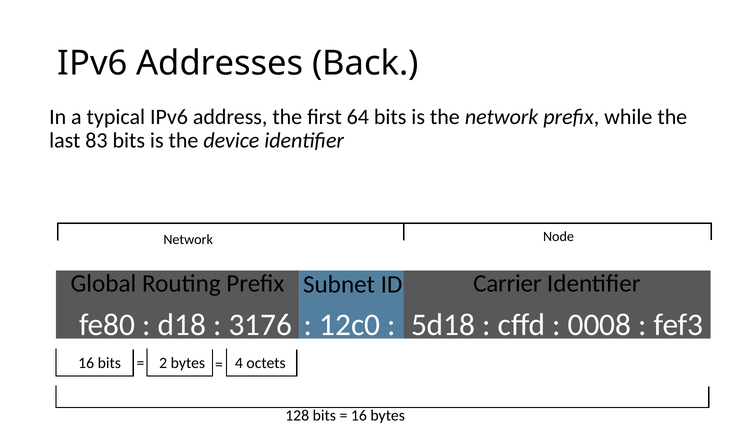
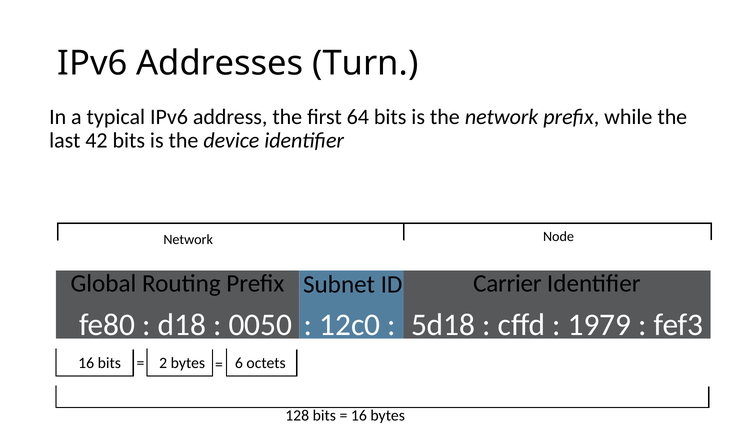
Back: Back -> Turn (365, 63)
83: 83 -> 42 (96, 141)
3176: 3176 -> 0050 (260, 325)
0008: 0008 -> 1979 (599, 325)
4: 4 -> 6 (239, 363)
